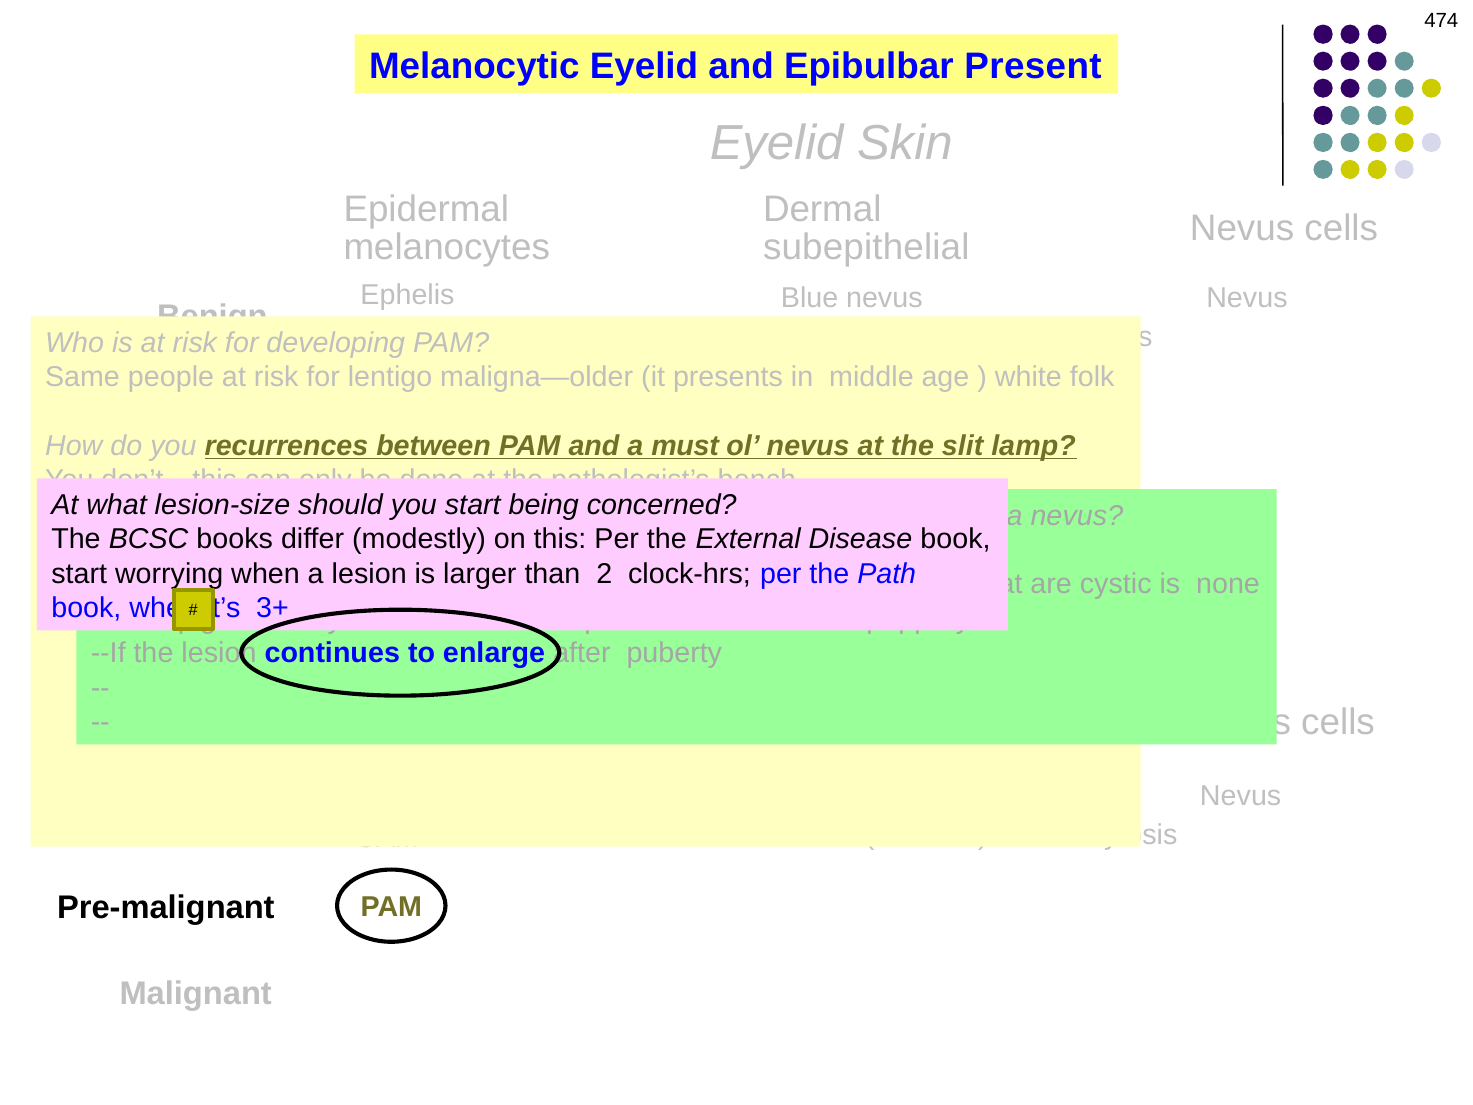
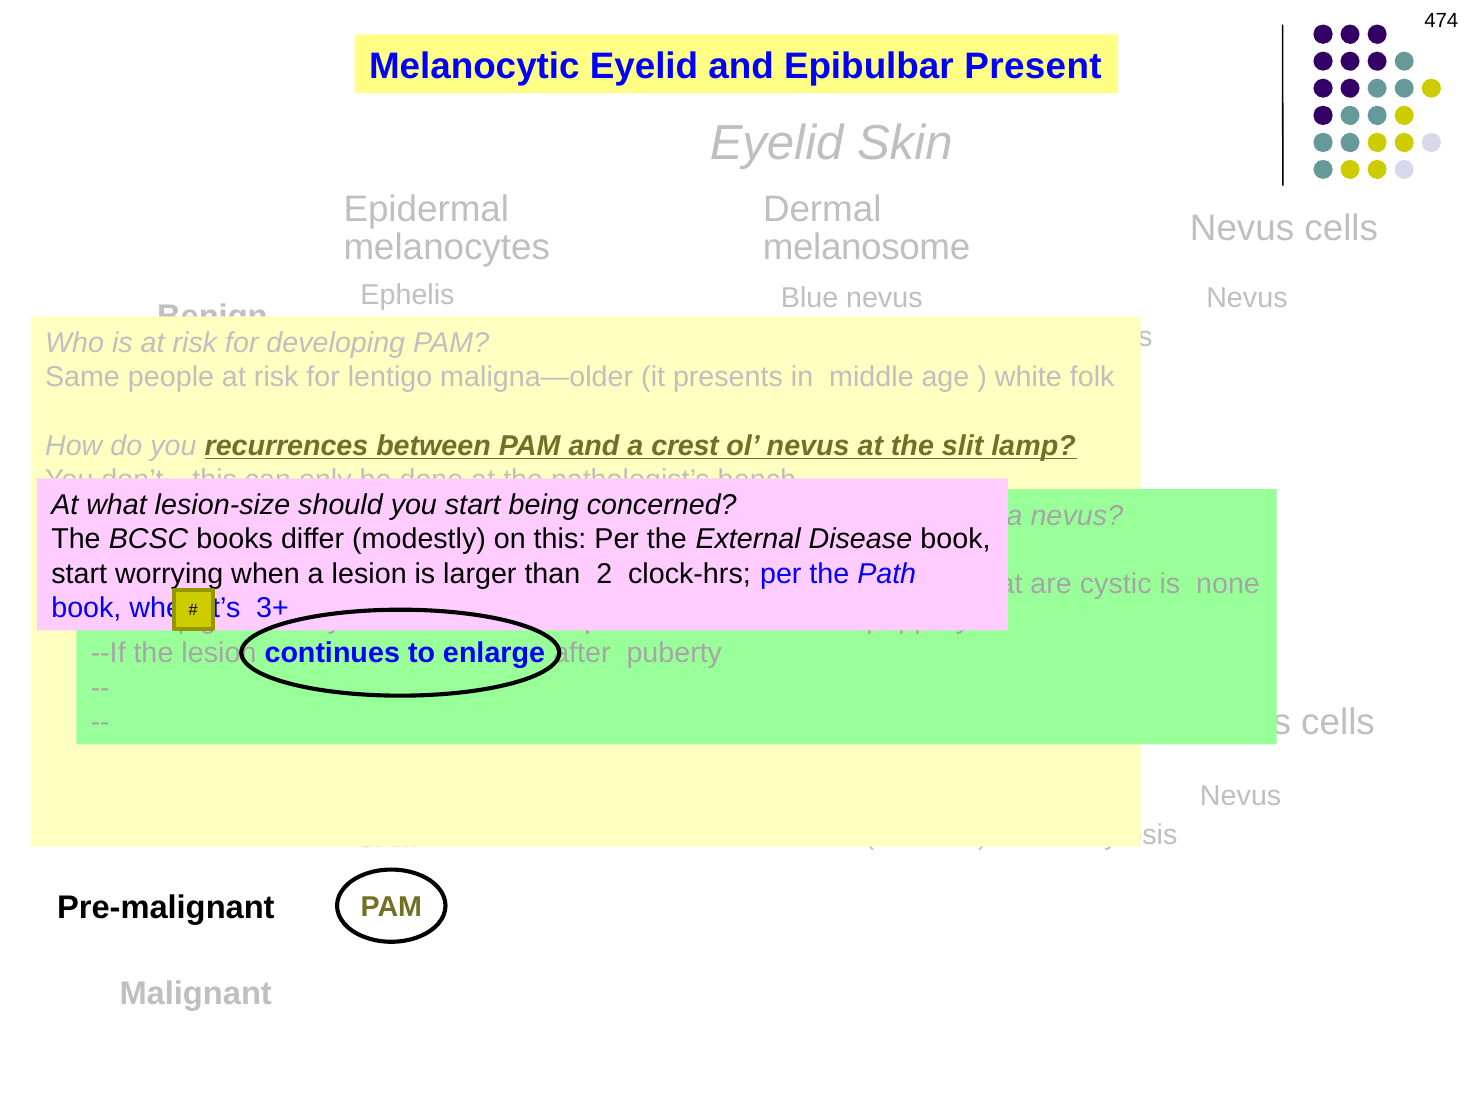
subepithelial: subepithelial -> melanosome (867, 248)
must: must -> crest (685, 446)
